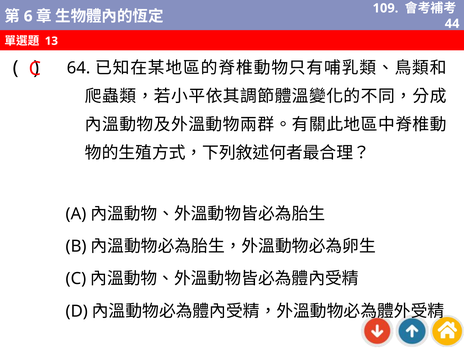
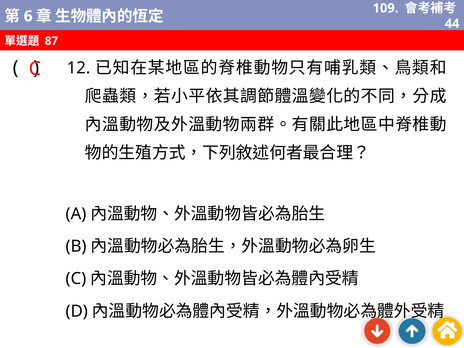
13: 13 -> 87 (51, 41)
64: 64 -> 12 (79, 68)
